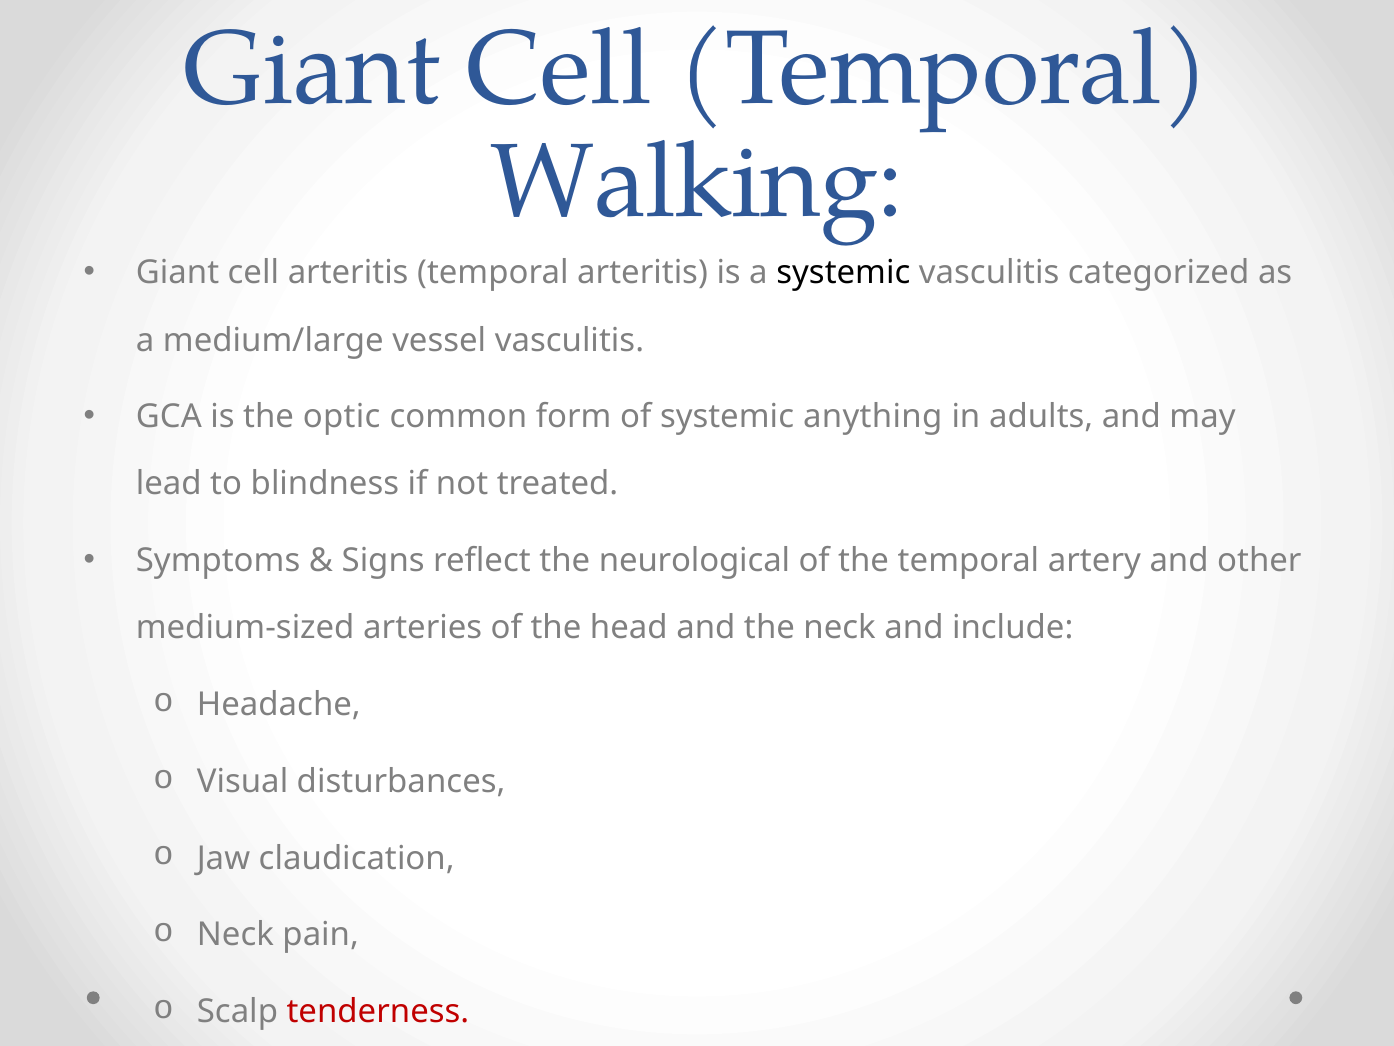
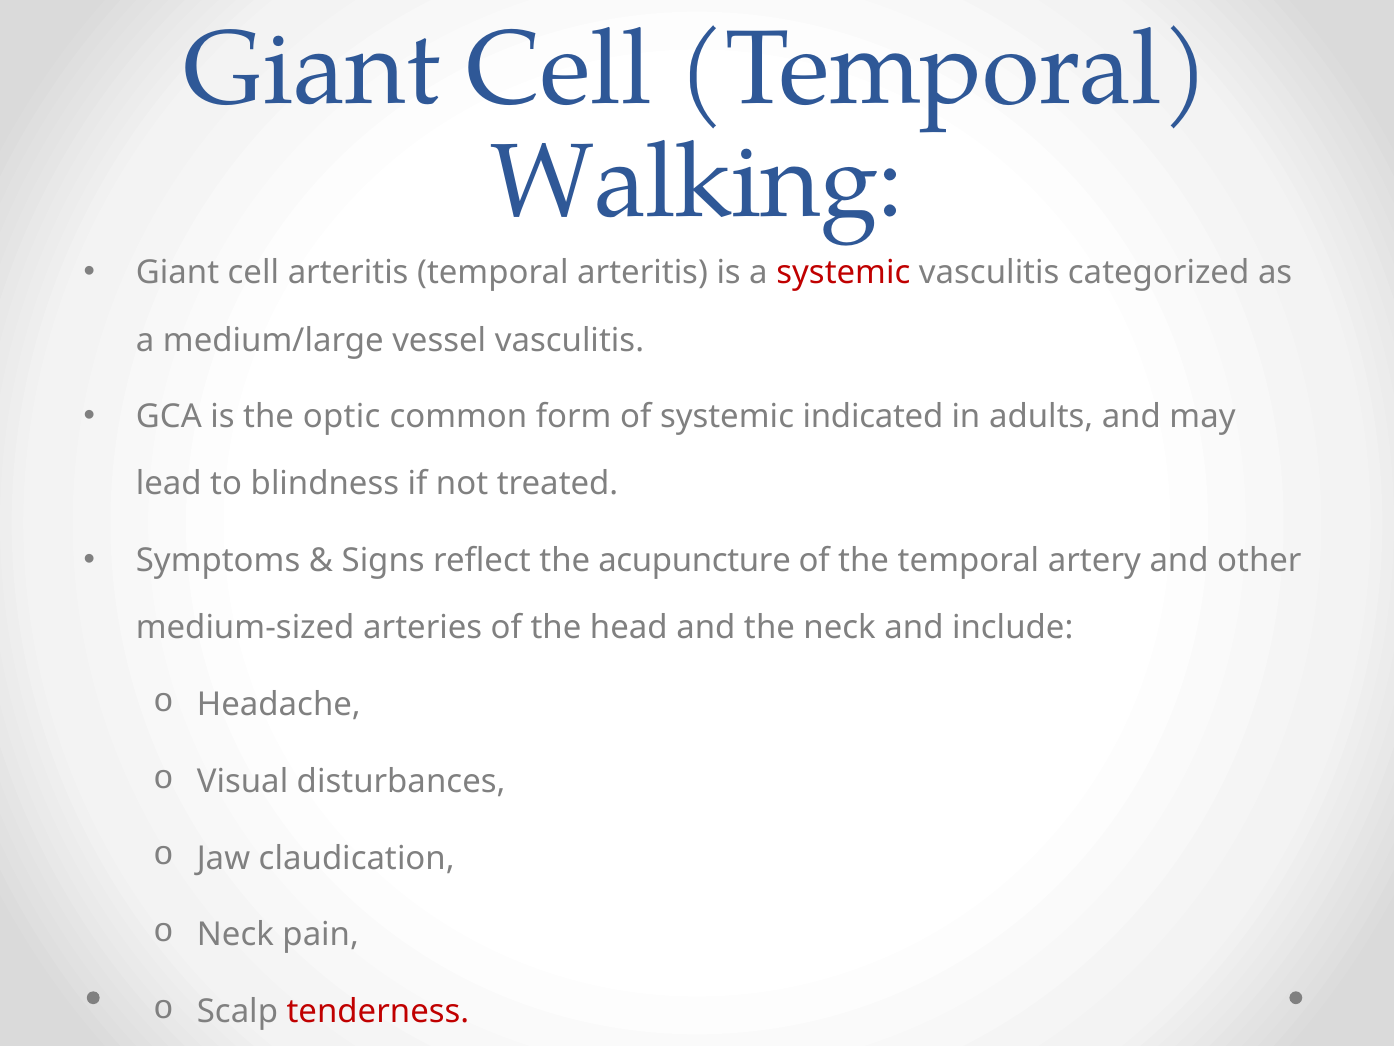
systemic colour: black -> red (843, 273)
anything: anything -> indicated (873, 416)
neurological: neurological -> acupuncture (695, 560)
